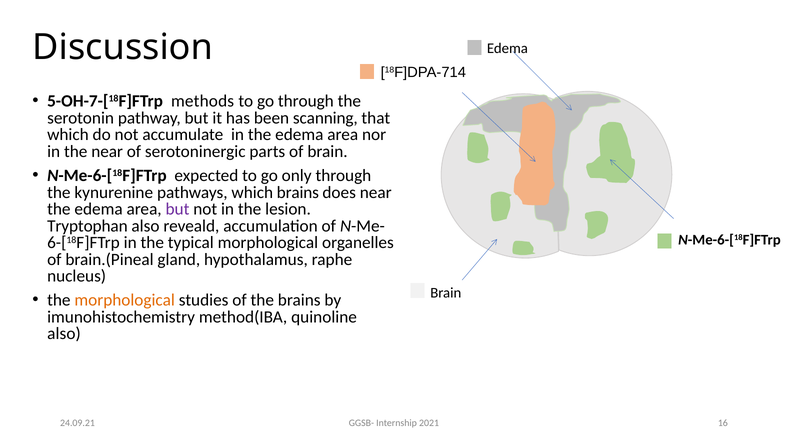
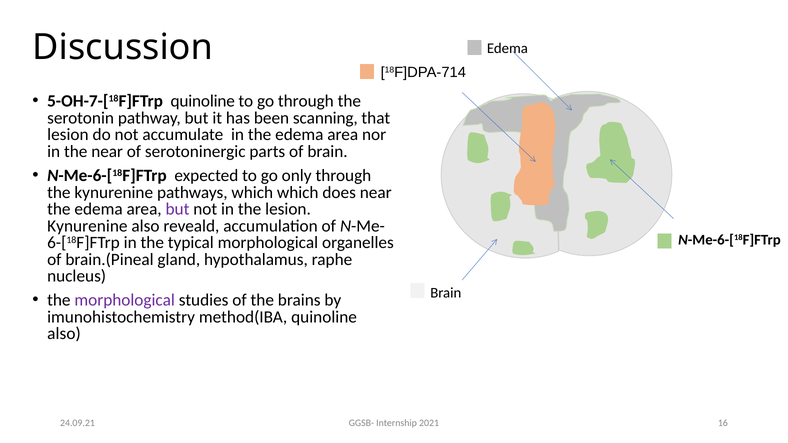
5-OH-7-[18F]FTrp methods: methods -> quinoline (203, 101)
which: which -> lesion (68, 135)
which brains: brains -> which (298, 193)
Tryptophan: Tryptophan -> Kynurenine (87, 226)
morphological colour: orange -> purple (125, 300)
